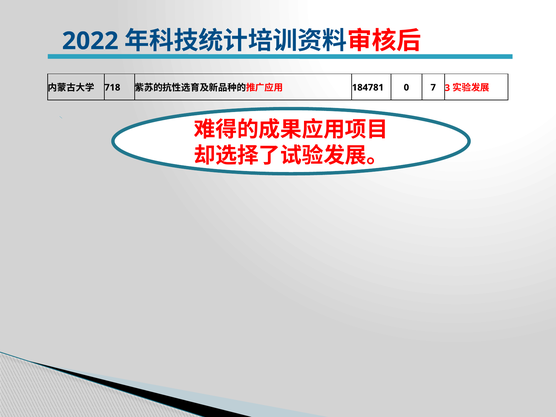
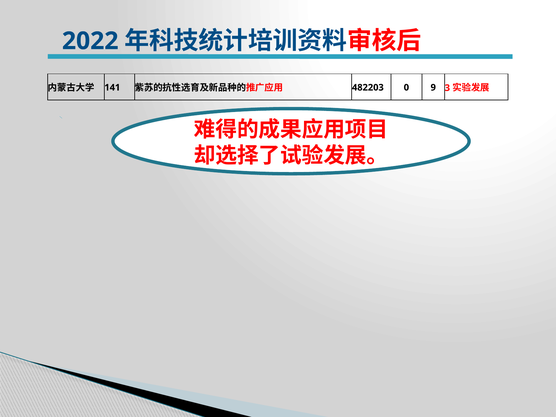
718: 718 -> 141 (112, 88)
184781: 184781 -> 482203 (368, 88)
7: 7 -> 9 (433, 88)
